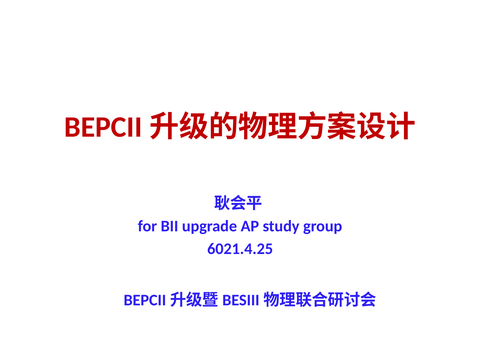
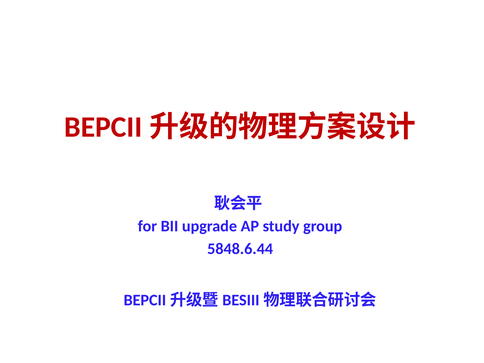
6021.4.25: 6021.4.25 -> 5848.6.44 (240, 249)
